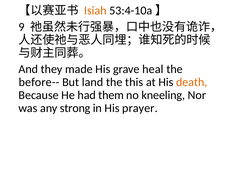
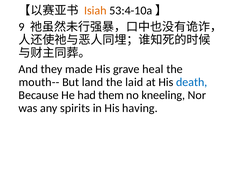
before--: before-- -> mouth-- (39, 82)
this: this -> laid (134, 82)
death colour: orange -> blue (192, 82)
strong: strong -> spirits (75, 108)
prayer: prayer -> having (140, 108)
